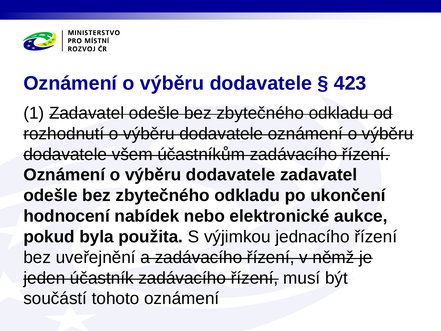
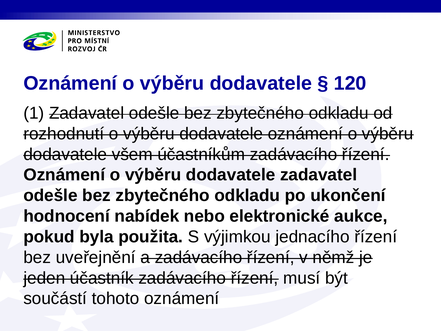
423: 423 -> 120 (350, 83)
